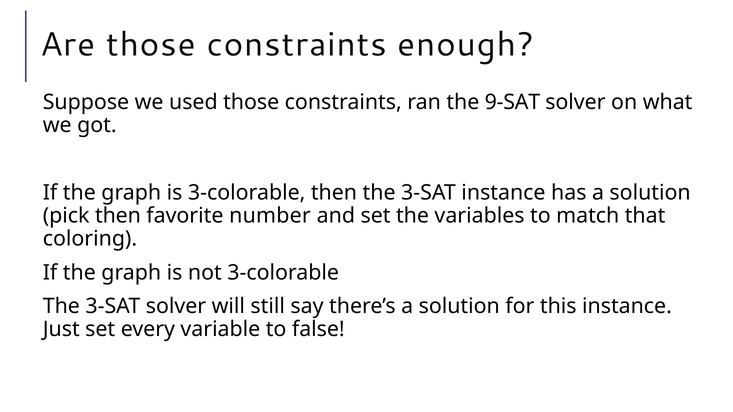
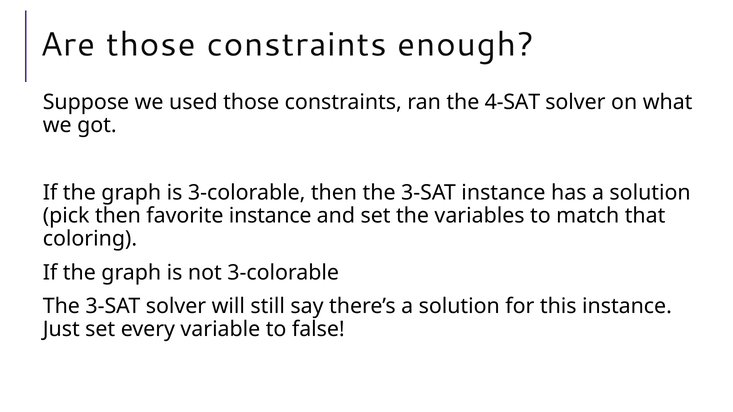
9-SAT: 9-SAT -> 4-SAT (512, 102)
favorite number: number -> instance (270, 216)
